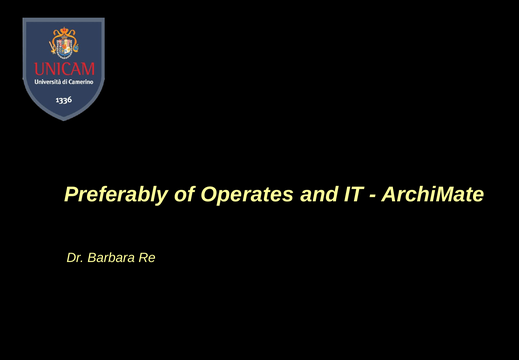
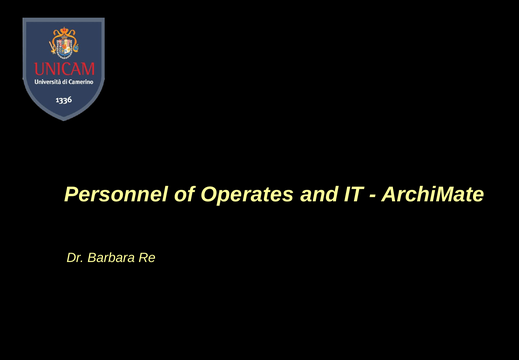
Preferably: Preferably -> Personnel (116, 194)
